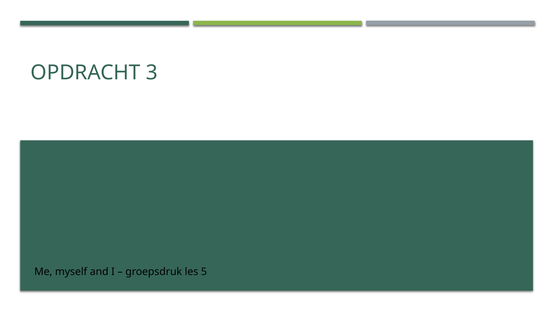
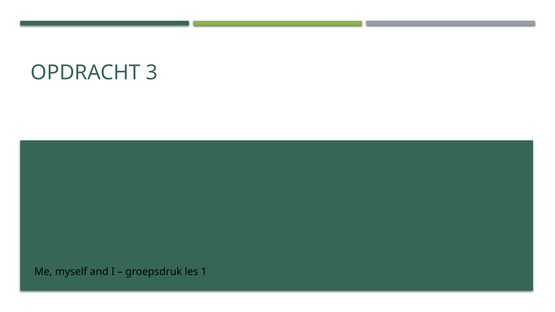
5: 5 -> 1 (204, 272)
